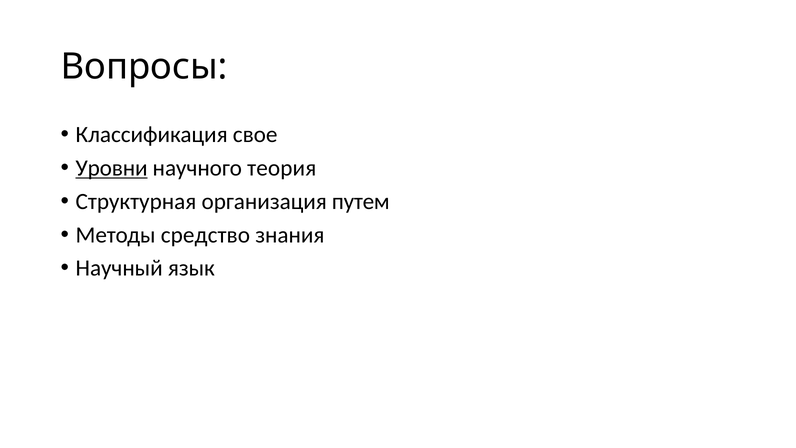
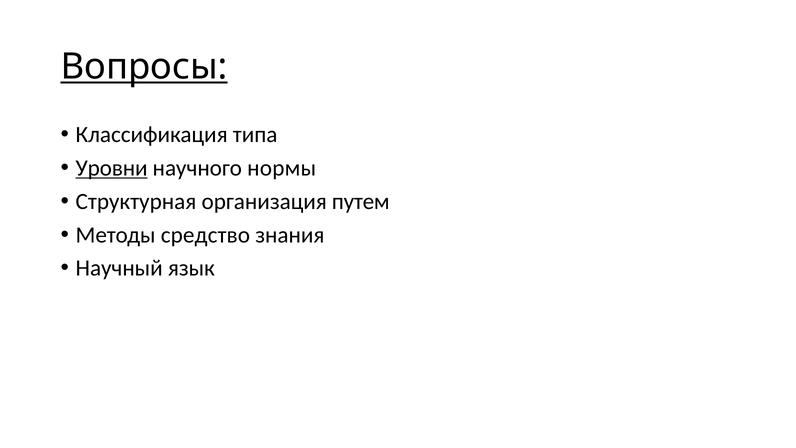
Вопросы underline: none -> present (144, 67)
свое: свое -> типа (255, 135)
теория: теория -> нормы (282, 168)
